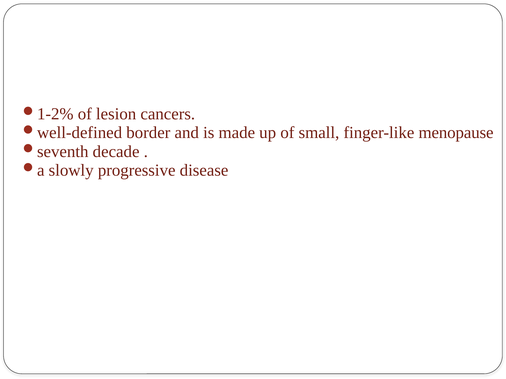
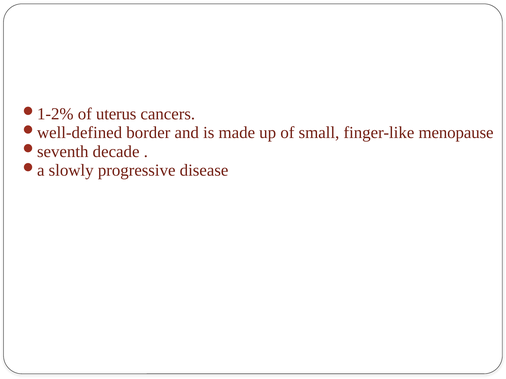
lesion: lesion -> uterus (116, 114)
